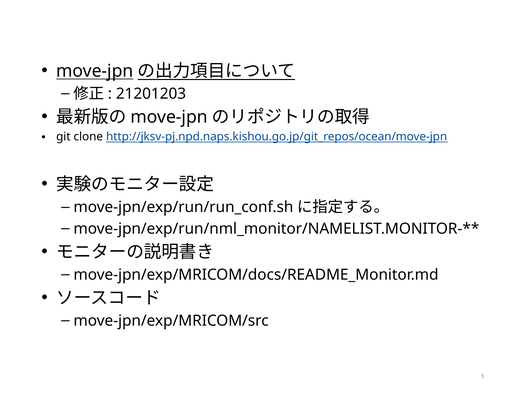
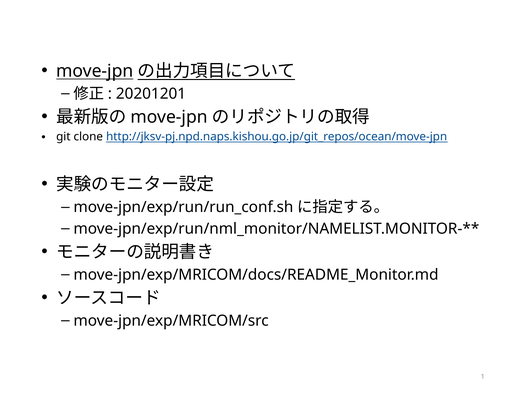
21201203: 21201203 -> 20201201 (151, 94)
